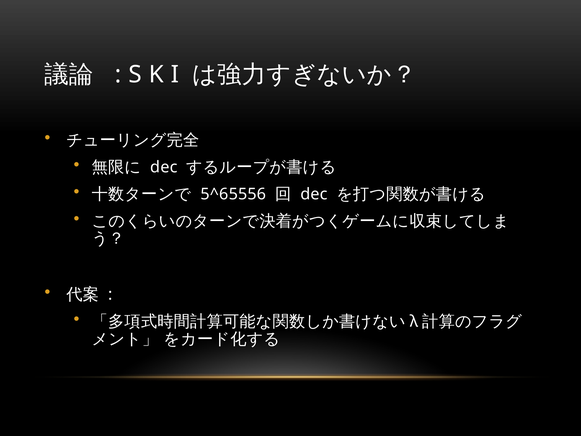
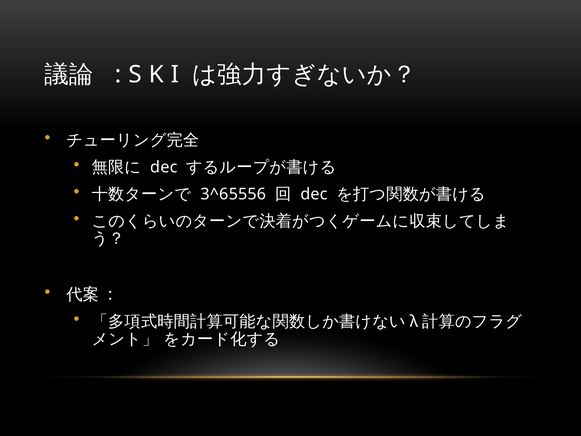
5^65556: 5^65556 -> 3^65556 (233, 194)
